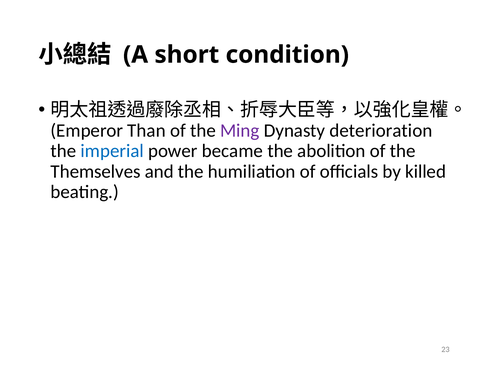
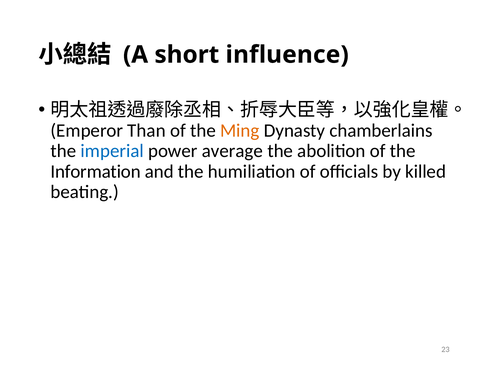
condition: condition -> influence (287, 55)
Ming colour: purple -> orange (240, 131)
deterioration: deterioration -> chamberlains (381, 131)
became: became -> average (232, 151)
Themselves: Themselves -> Information (96, 172)
